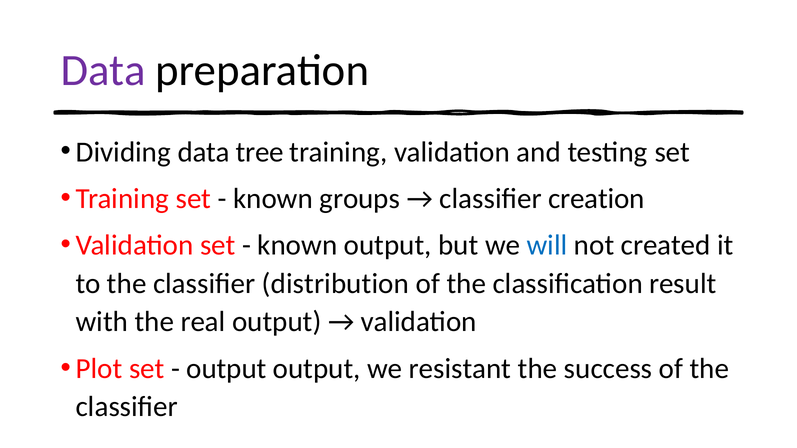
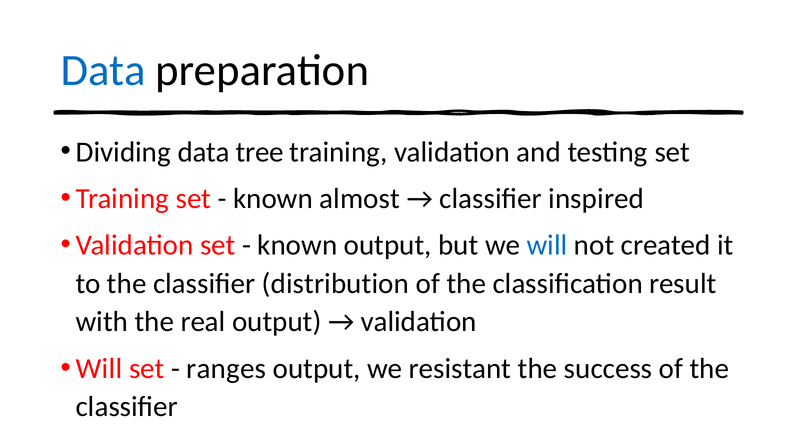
Data colour: purple -> blue (103, 70)
groups: groups -> almost (360, 199)
creation: creation -> inspired (596, 199)
Plot: Plot -> Will (99, 369)
output: output -> ranges (226, 369)
